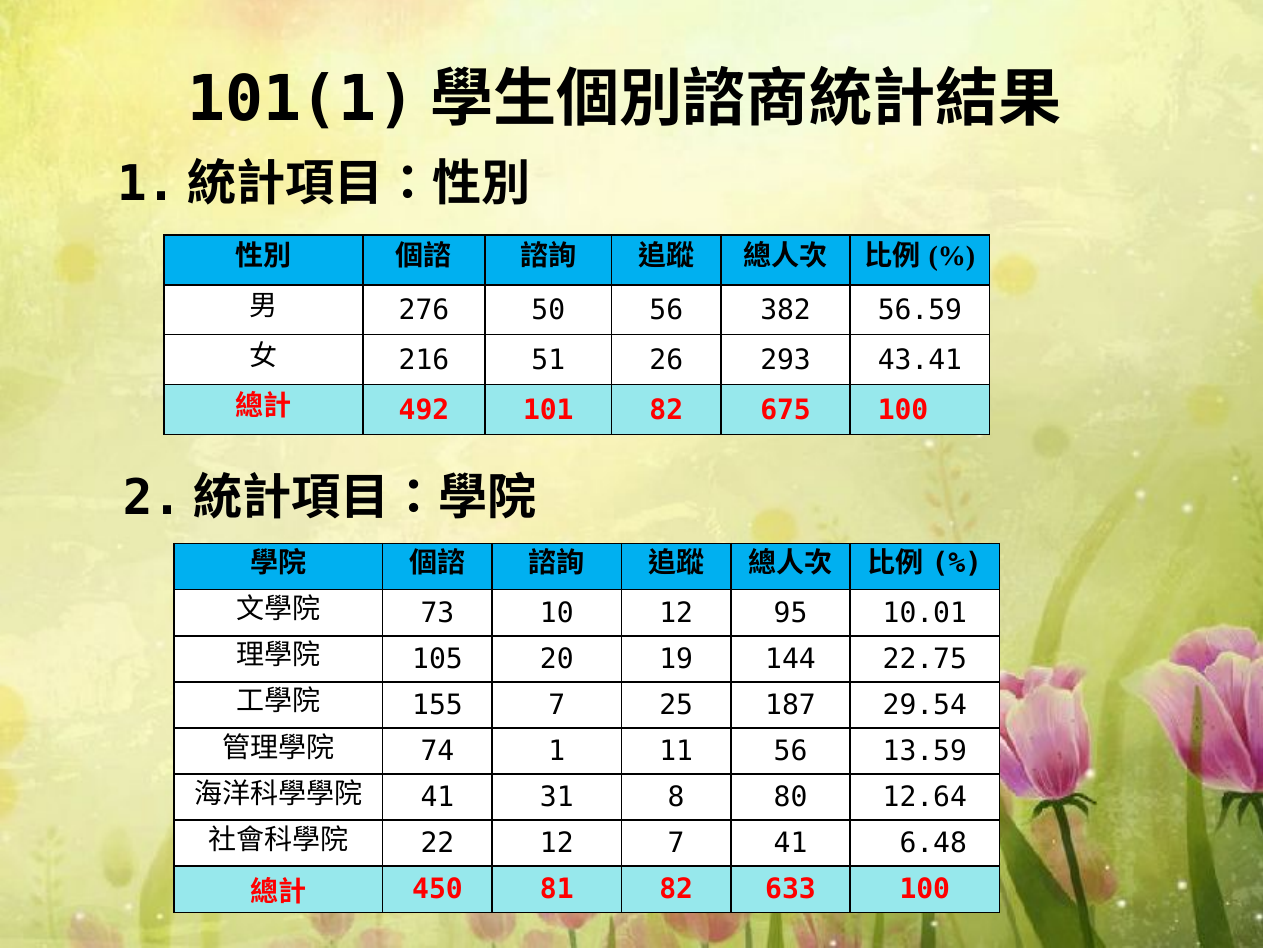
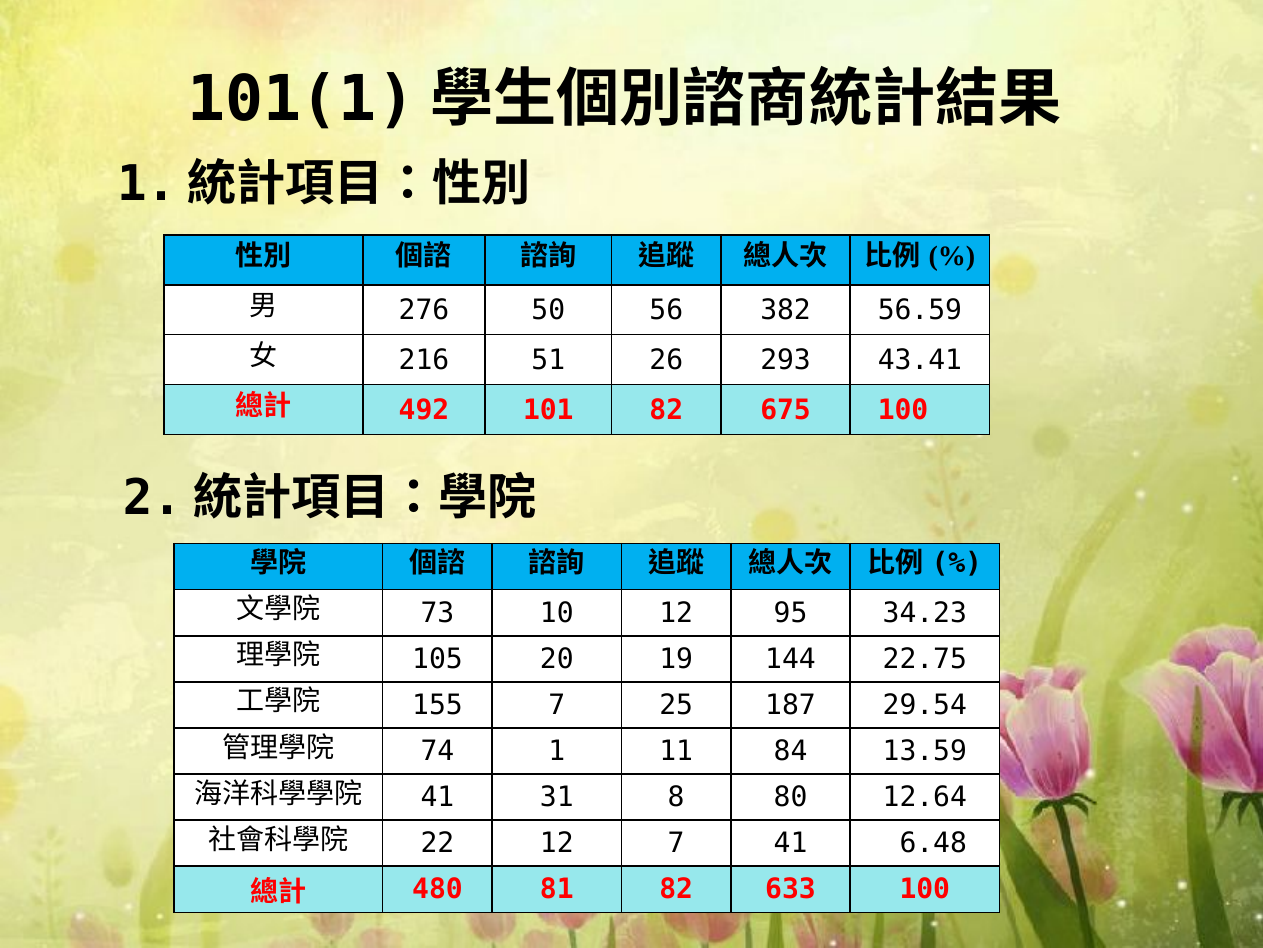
10.01: 10.01 -> 34.23 (925, 613)
11 56: 56 -> 84 (791, 751)
450: 450 -> 480 (437, 889)
